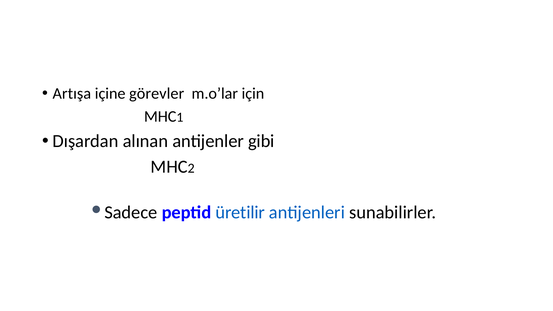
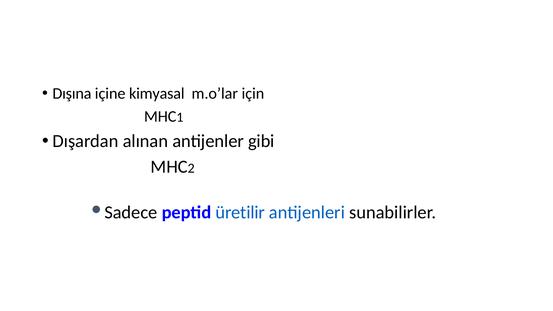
Artışa: Artışa -> Dışına (72, 93)
görevler: görevler -> kimyasal (157, 93)
